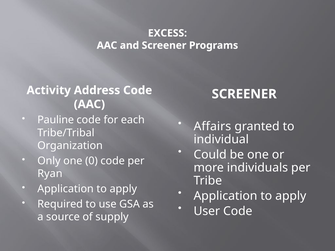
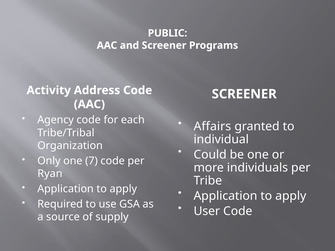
EXCESS: EXCESS -> PUBLIC (168, 33)
Pauline: Pauline -> Agency (56, 120)
0: 0 -> 7 (91, 161)
